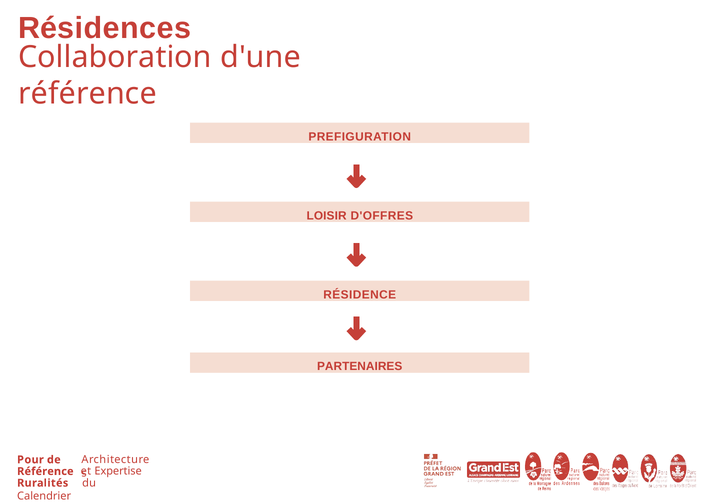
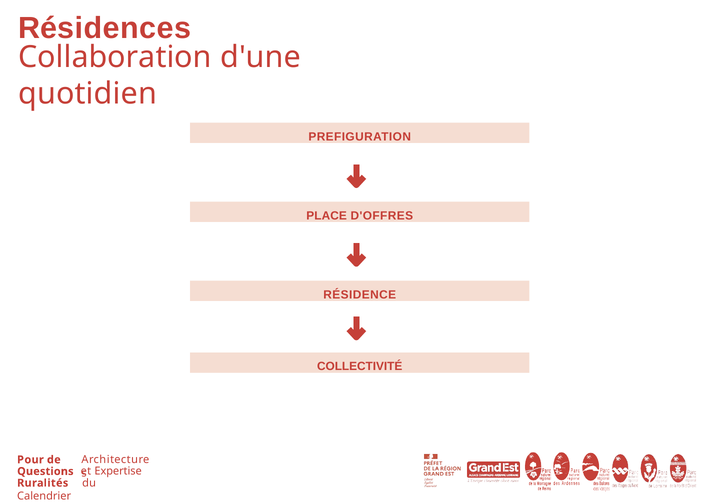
référence: référence -> quotidien (88, 94)
LOISIR: LOISIR -> PLACE (327, 216)
PARTENAIRES: PARTENAIRES -> COLLECTIVITÉ (360, 366)
Référence: Référence -> Questions (45, 471)
